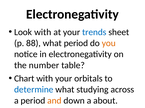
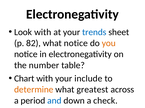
88: 88 -> 82 (33, 43)
what period: period -> notice (76, 43)
orbitals: orbitals -> include (88, 79)
determine colour: blue -> orange (34, 90)
studying: studying -> greatest (92, 90)
and colour: orange -> blue (54, 101)
about: about -> check (105, 101)
